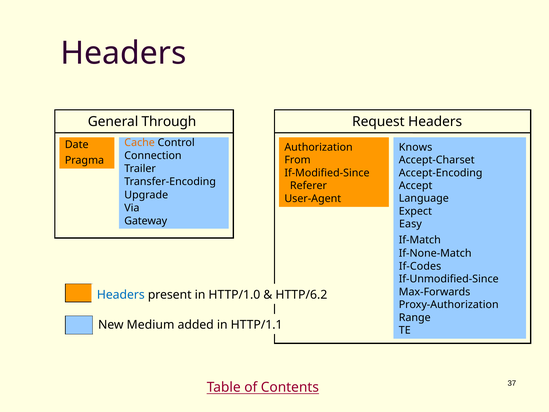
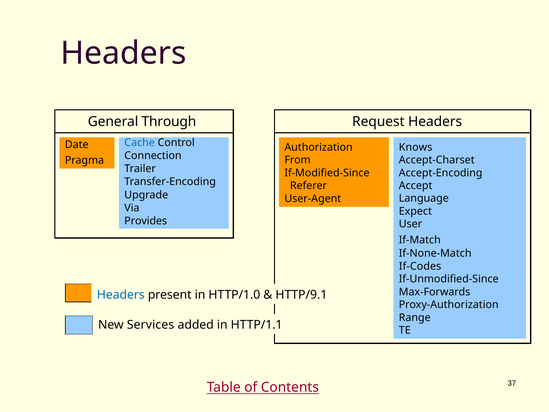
Cache colour: orange -> blue (140, 143)
Gateway: Gateway -> Provides (146, 221)
Easy: Easy -> User (410, 224)
HTTP/6.2: HTTP/6.2 -> HTTP/9.1 (301, 295)
Medium: Medium -> Services (151, 325)
